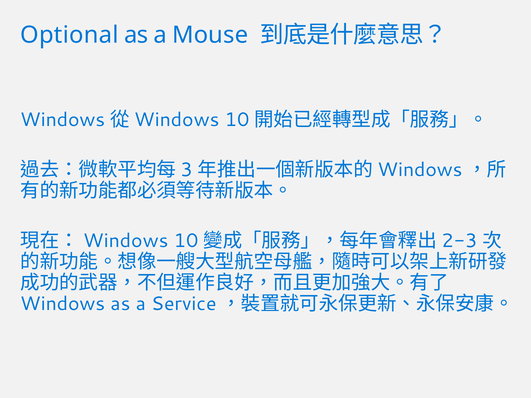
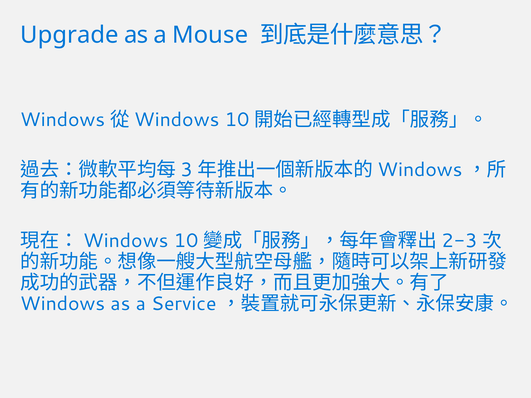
Optional: Optional -> Upgrade (69, 35)
